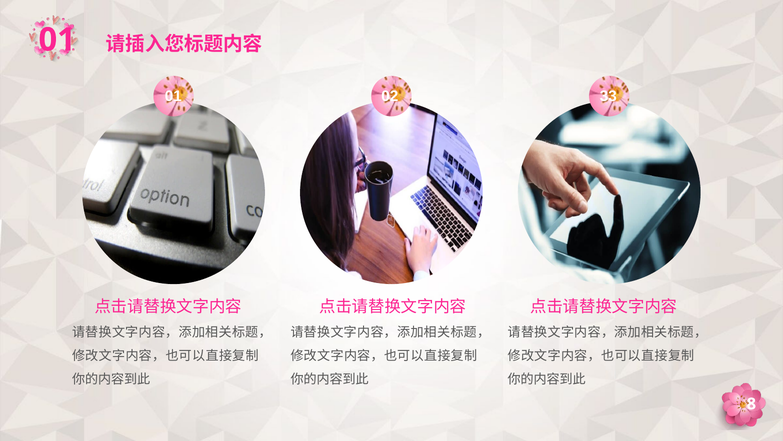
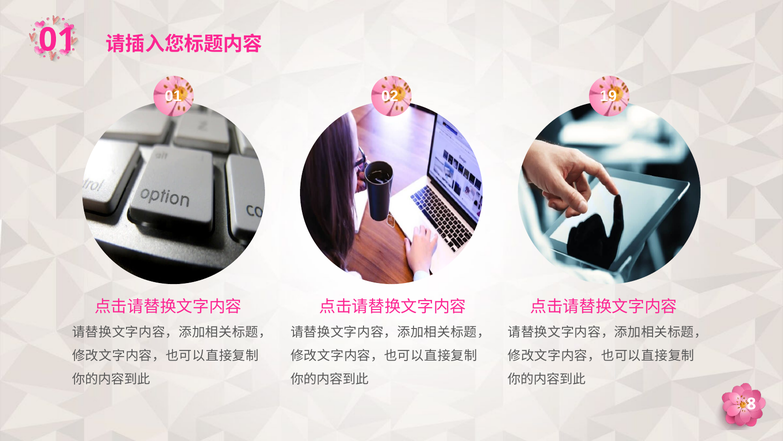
33: 33 -> 19 (608, 96)
